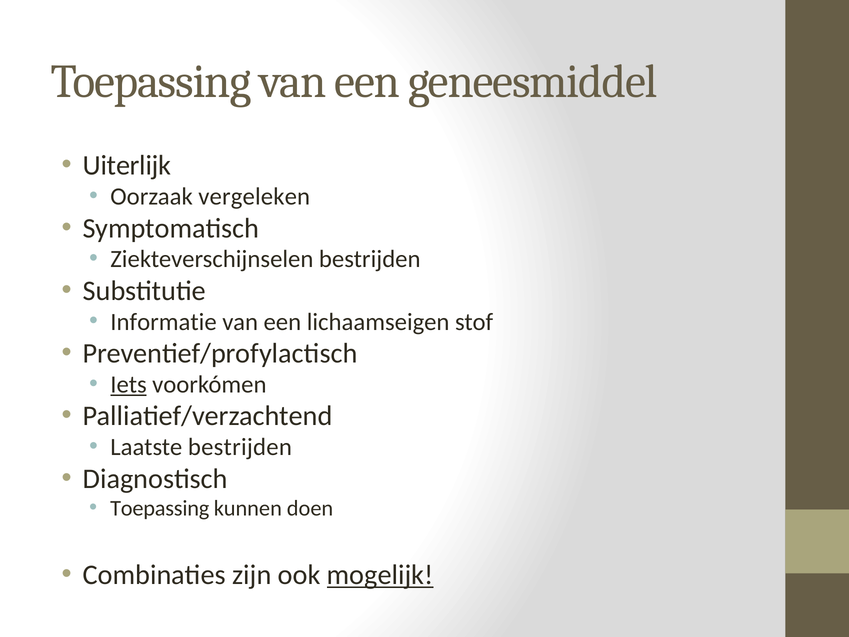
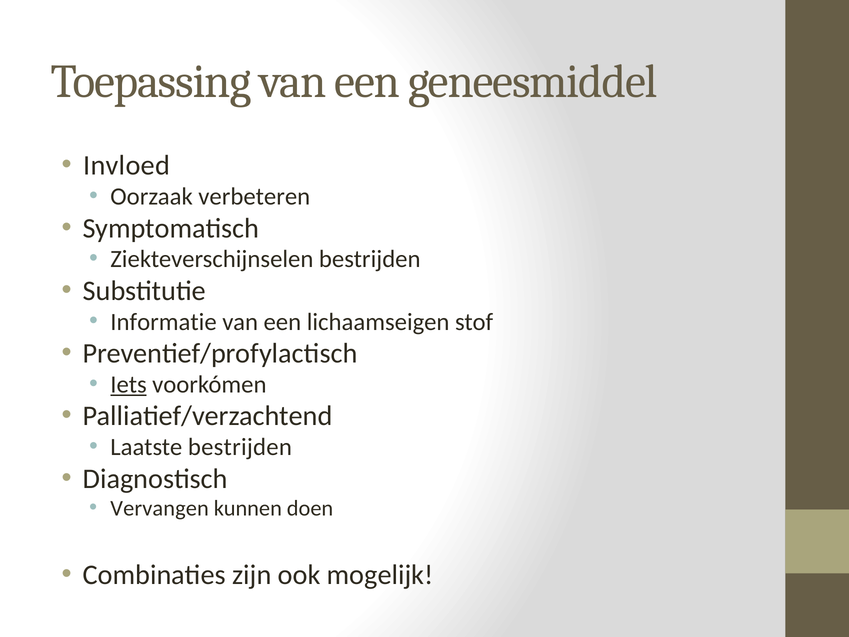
Uiterlijk: Uiterlijk -> Invloed (127, 165)
vergeleken: vergeleken -> verbeteren (254, 196)
Toepassing: Toepassing -> Vervangen (160, 508)
mogelijk underline: present -> none (380, 575)
